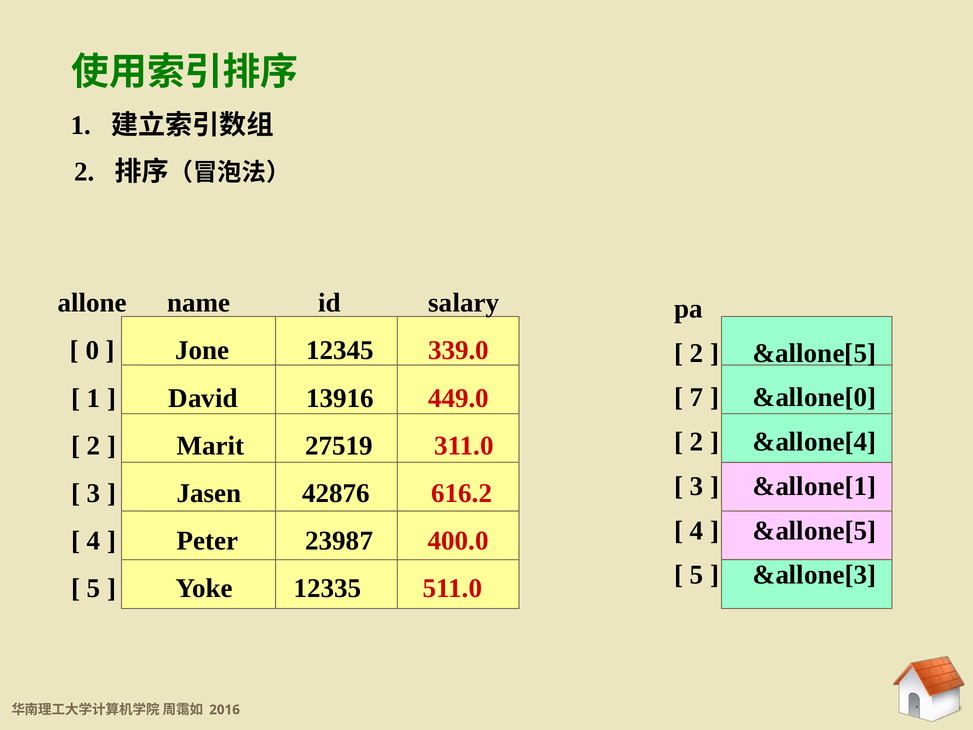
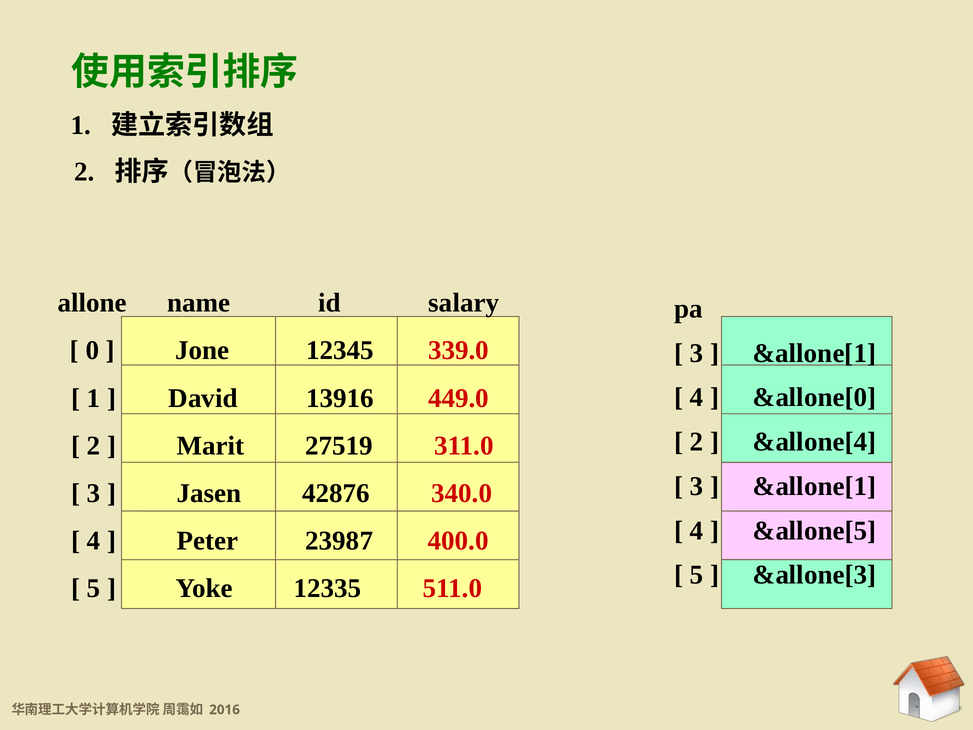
2: 2 -> 3 (697, 353)
&allone[5: &allone[5 -> &allone[1 (814, 353)
7: 7 -> 4 (697, 397)
616.2: 616.2 -> 340.0 (462, 493)
